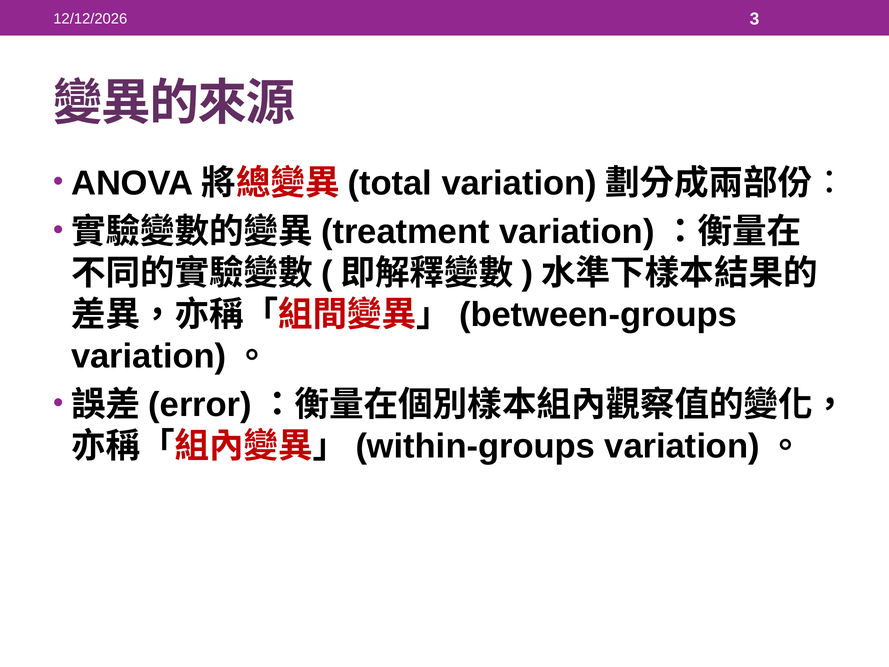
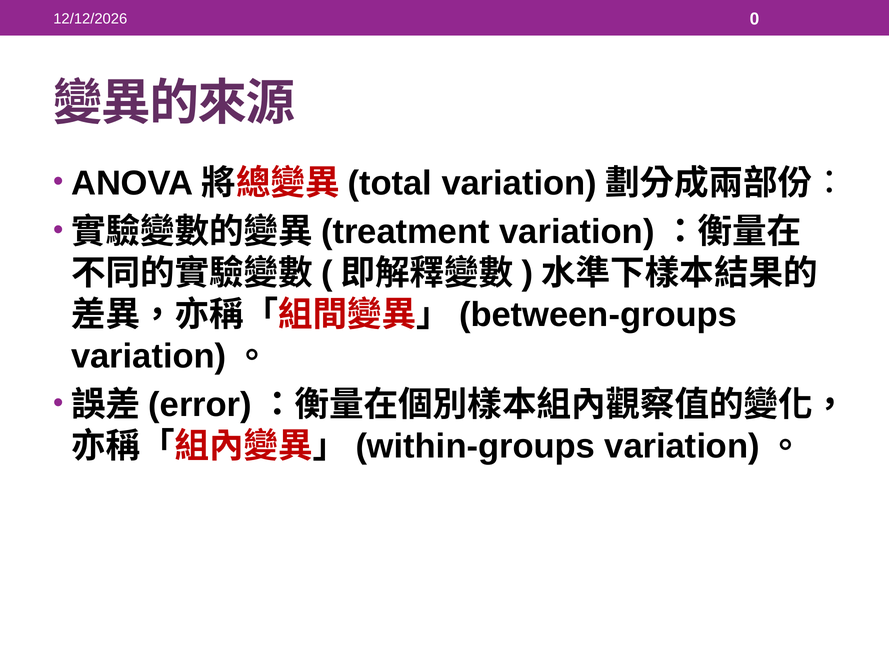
3: 3 -> 0 (755, 19)
